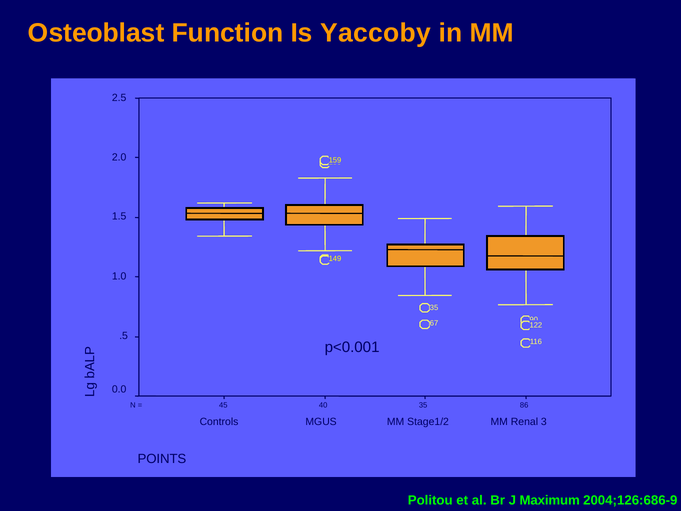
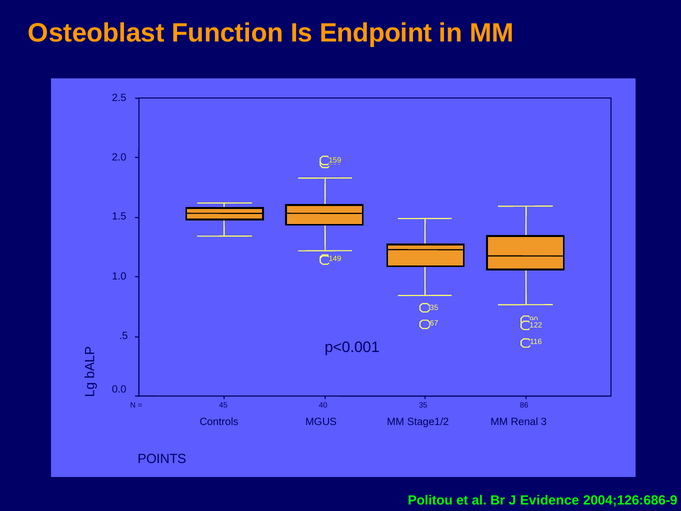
Yaccoby: Yaccoby -> Endpoint (376, 33)
Maximum: Maximum -> Evidence (550, 500)
